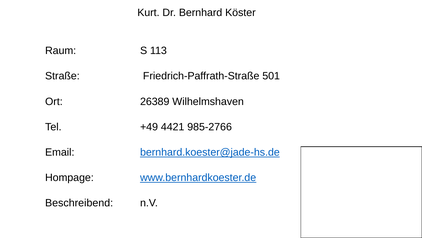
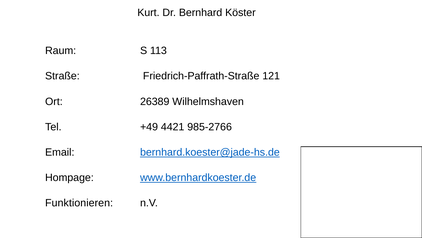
501: 501 -> 121 (271, 76)
Beschreibend: Beschreibend -> Funktionieren (79, 203)
